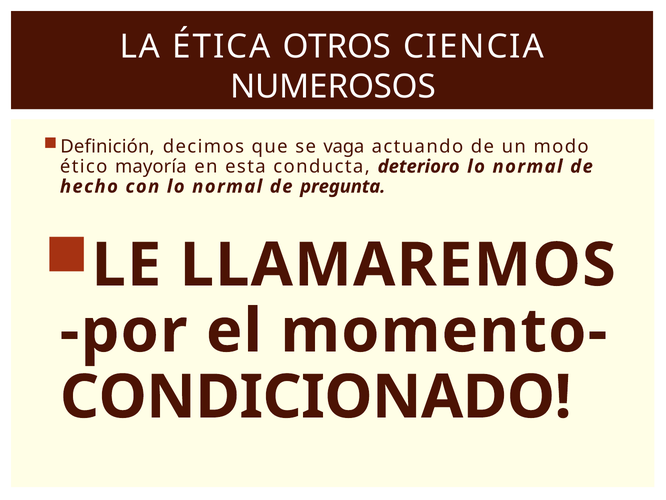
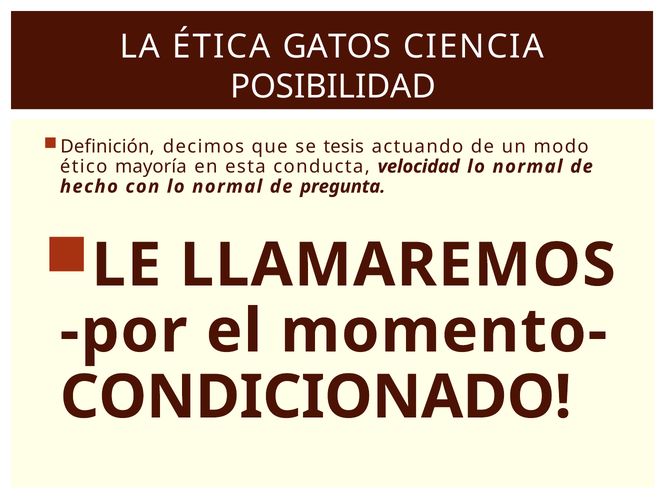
OTROS: OTROS -> GATOS (337, 47)
NUMEROSOS: NUMEROSOS -> POSIBILIDAD (333, 87)
vaga: vaga -> tesis (344, 146)
deterioro: deterioro -> velocidad (419, 166)
